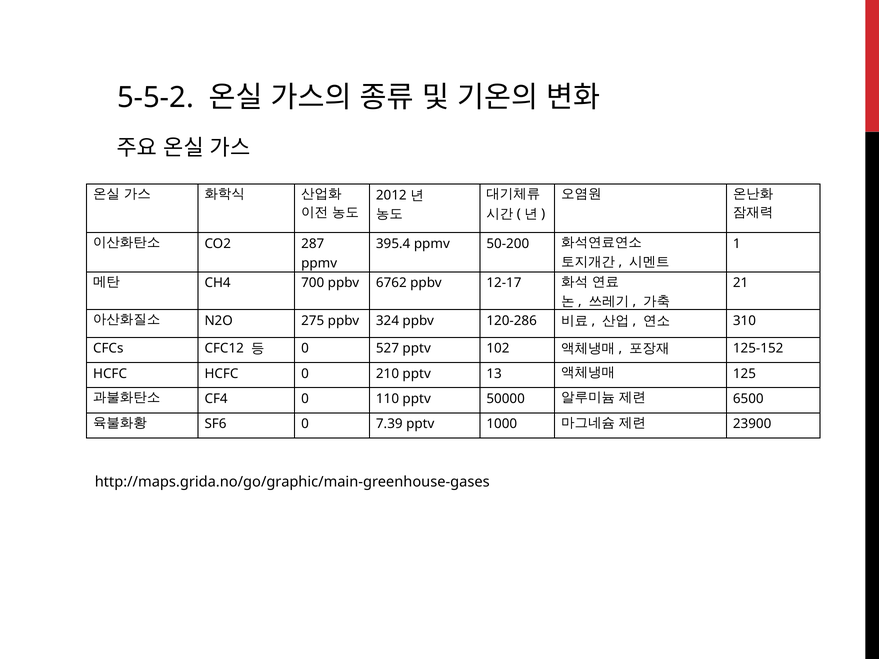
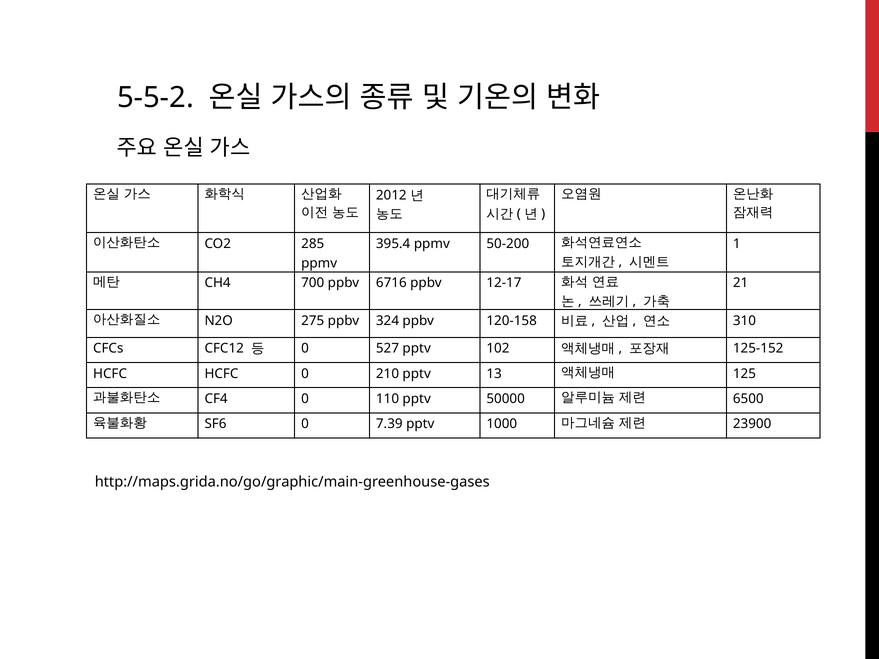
287: 287 -> 285 (313, 244)
6762: 6762 -> 6716 (391, 283)
120-286: 120-286 -> 120-158 (512, 321)
